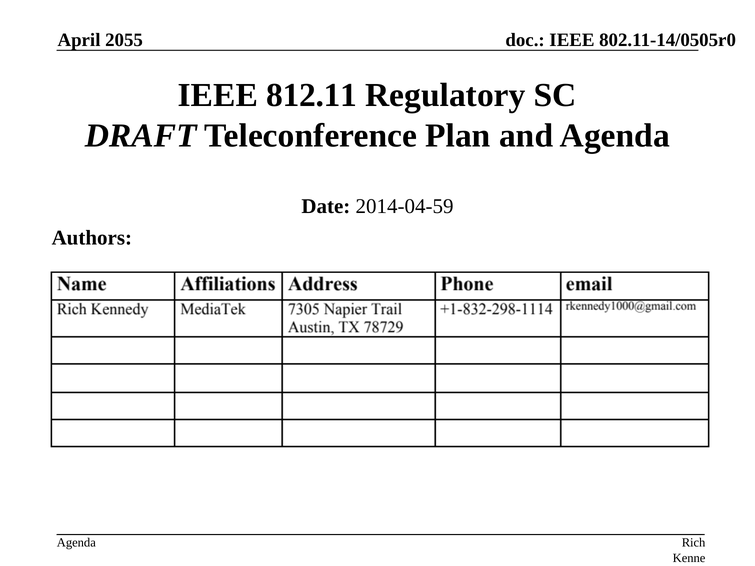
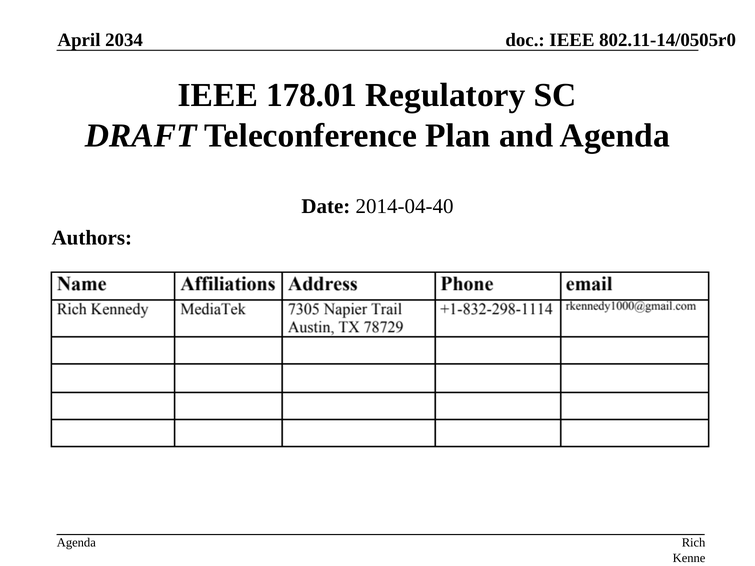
2055: 2055 -> 2034 (124, 40)
812.11: 812.11 -> 178.01 (312, 95)
2014-04-59: 2014-04-59 -> 2014-04-40 (405, 207)
